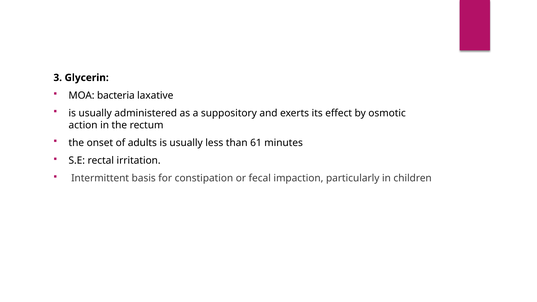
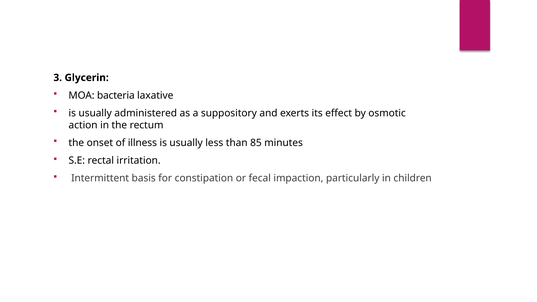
adults: adults -> illness (142, 143)
61: 61 -> 85 (256, 143)
